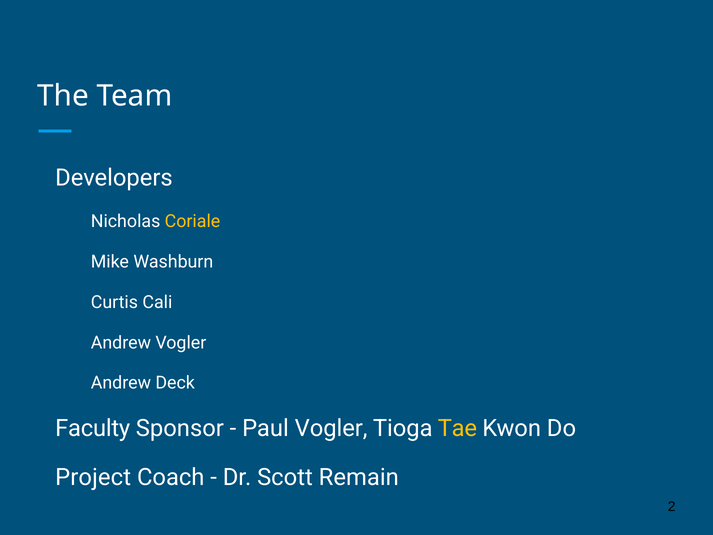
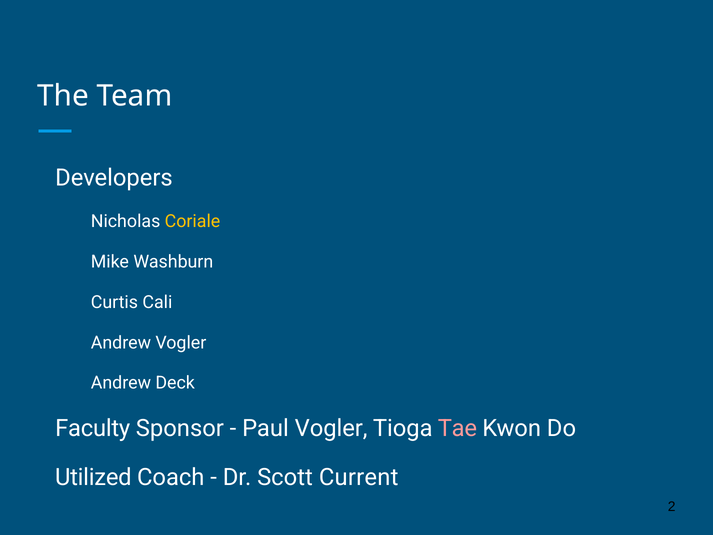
Tae colour: yellow -> pink (457, 428)
Project: Project -> Utilized (93, 477)
Remain: Remain -> Current (359, 477)
